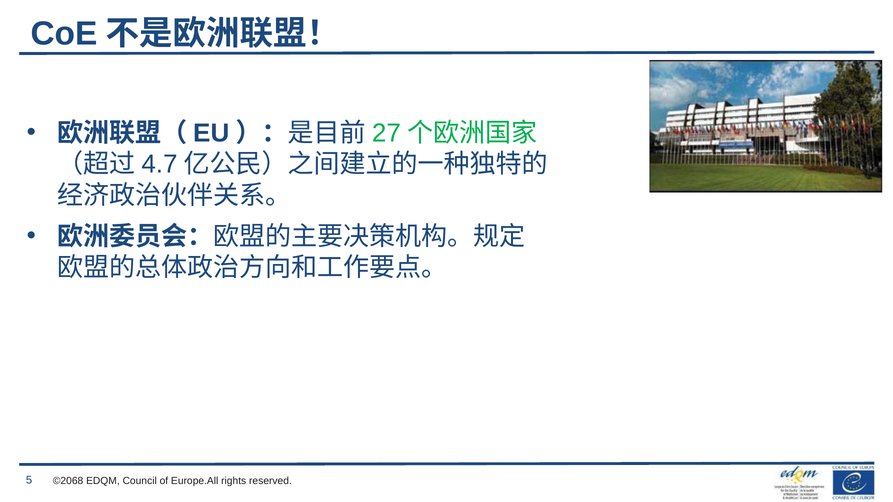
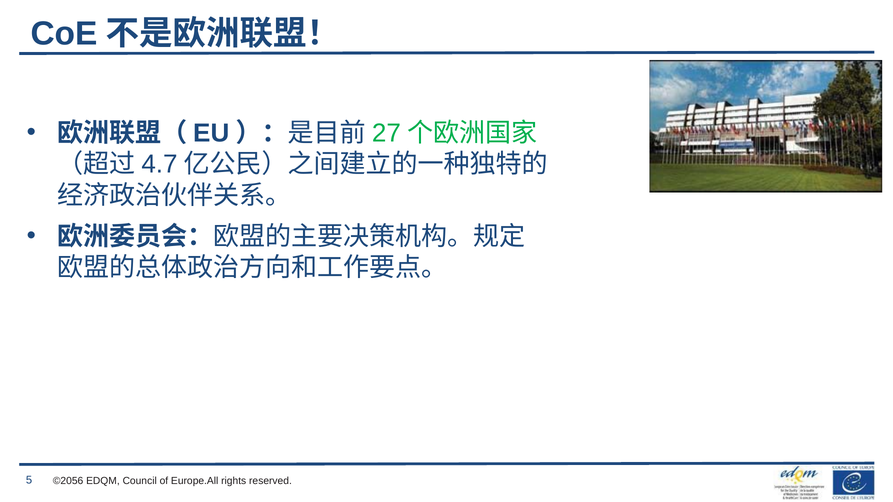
©2068: ©2068 -> ©2056 (68, 481)
